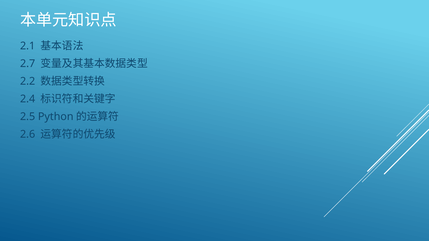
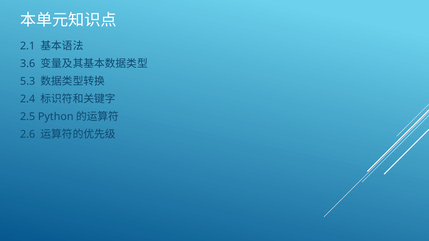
2.7: 2.7 -> 3.6 (28, 64)
2.2: 2.2 -> 5.3 (28, 81)
